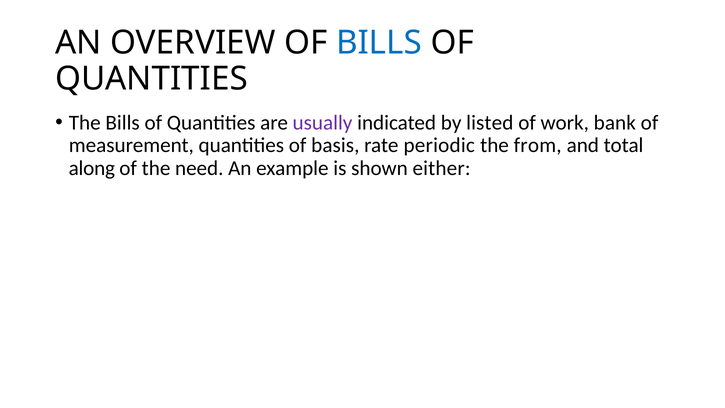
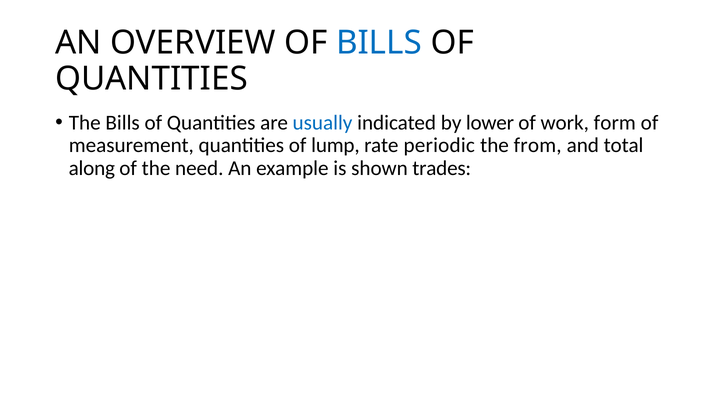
usually colour: purple -> blue (323, 123)
listed: listed -> lower (490, 123)
bank: bank -> form (615, 123)
basis: basis -> lump (335, 145)
either: either -> trades (442, 168)
